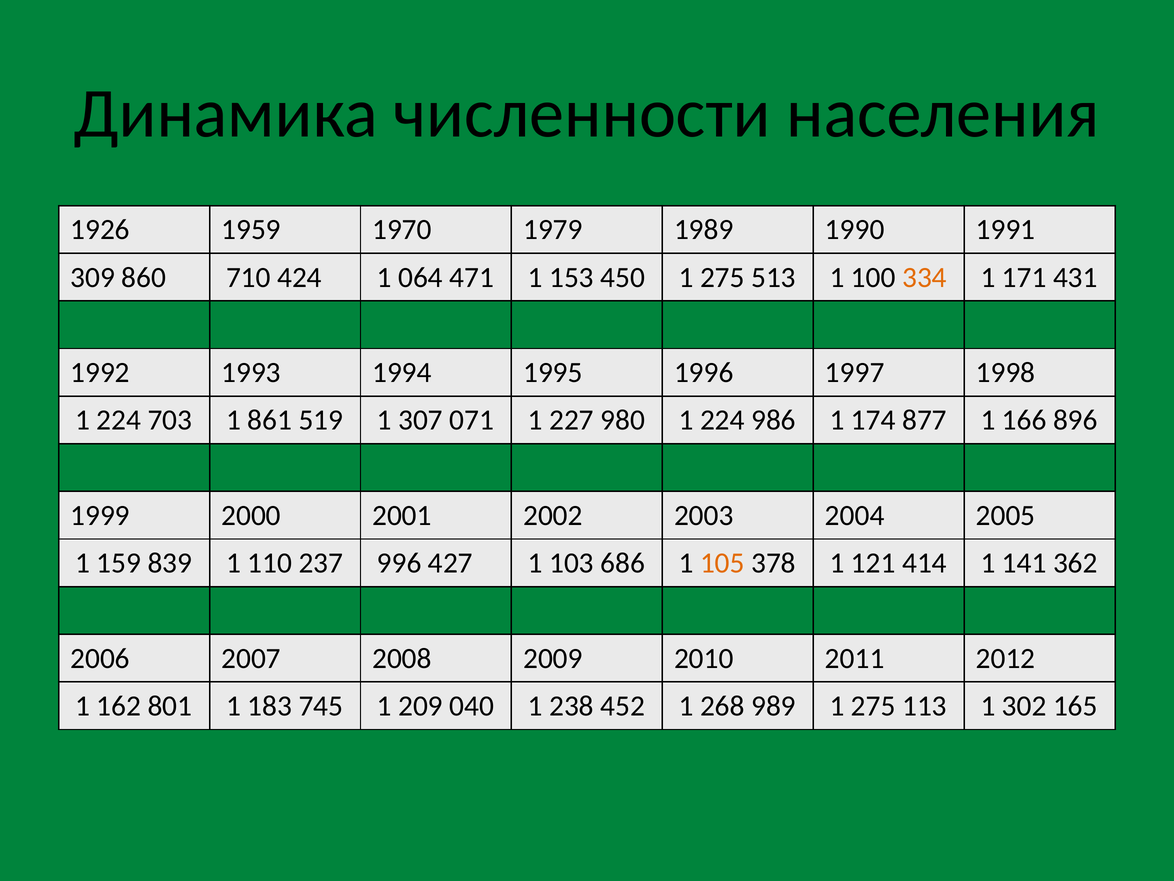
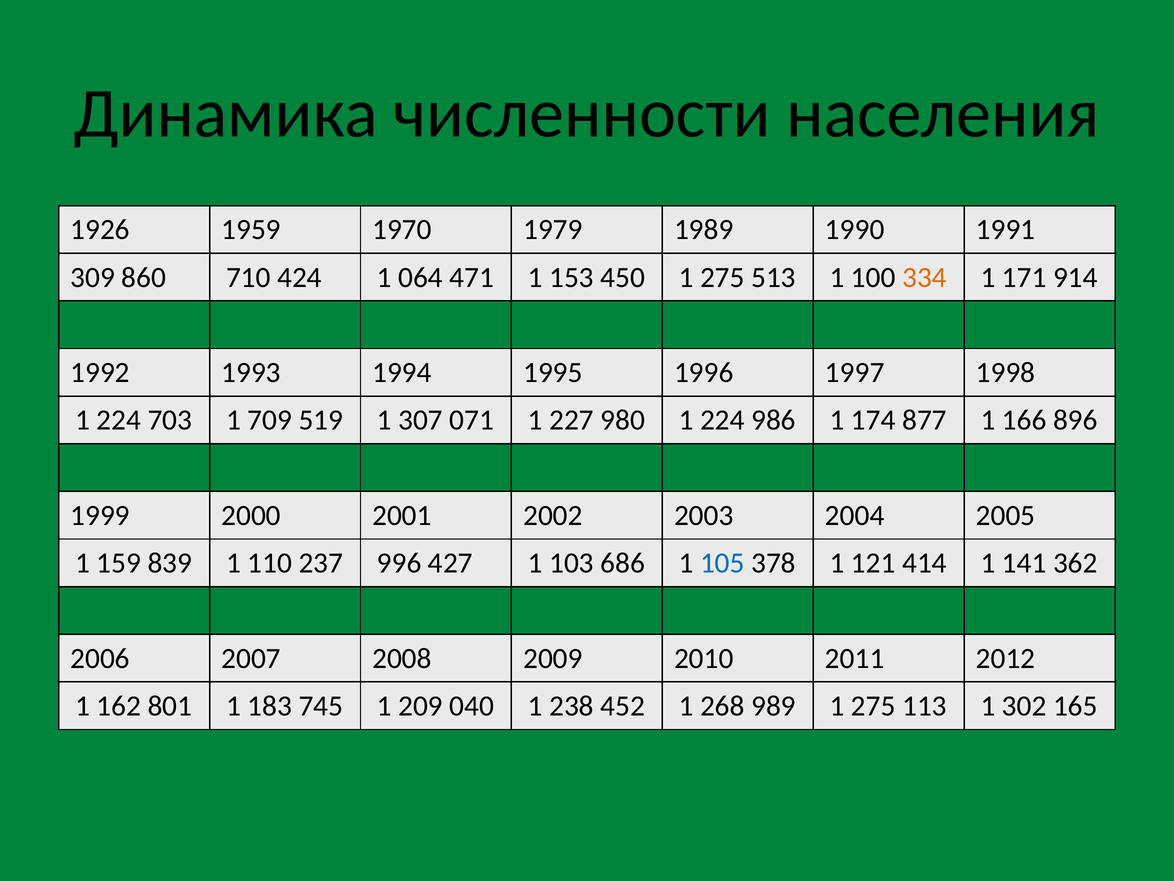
431: 431 -> 914 (1075, 277)
861: 861 -> 709 (270, 420)
105 colour: orange -> blue (722, 563)
